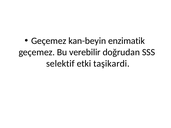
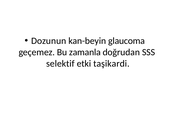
Geçemez: Geçemez -> Dozunun (49, 41)
enzimatik: enzimatik -> glaucoma (127, 41)
verebilir: verebilir -> zamanla (85, 52)
